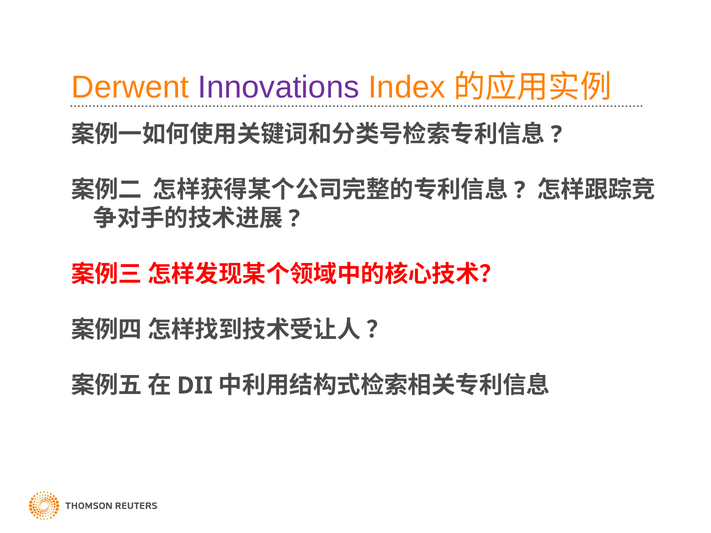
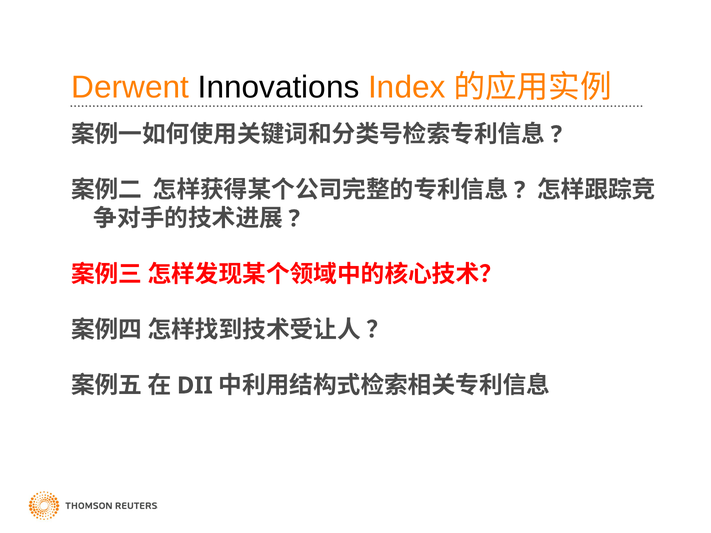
Innovations colour: purple -> black (279, 87)
